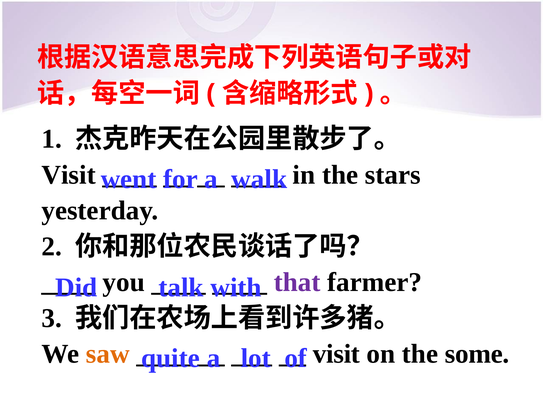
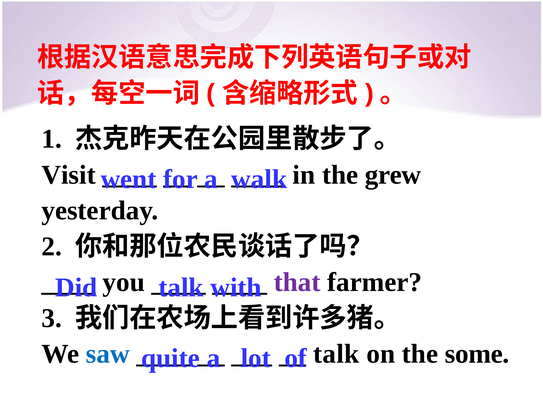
stars: stars -> grew (393, 175)
saw colour: orange -> blue (108, 354)
visit: visit -> talk (336, 354)
